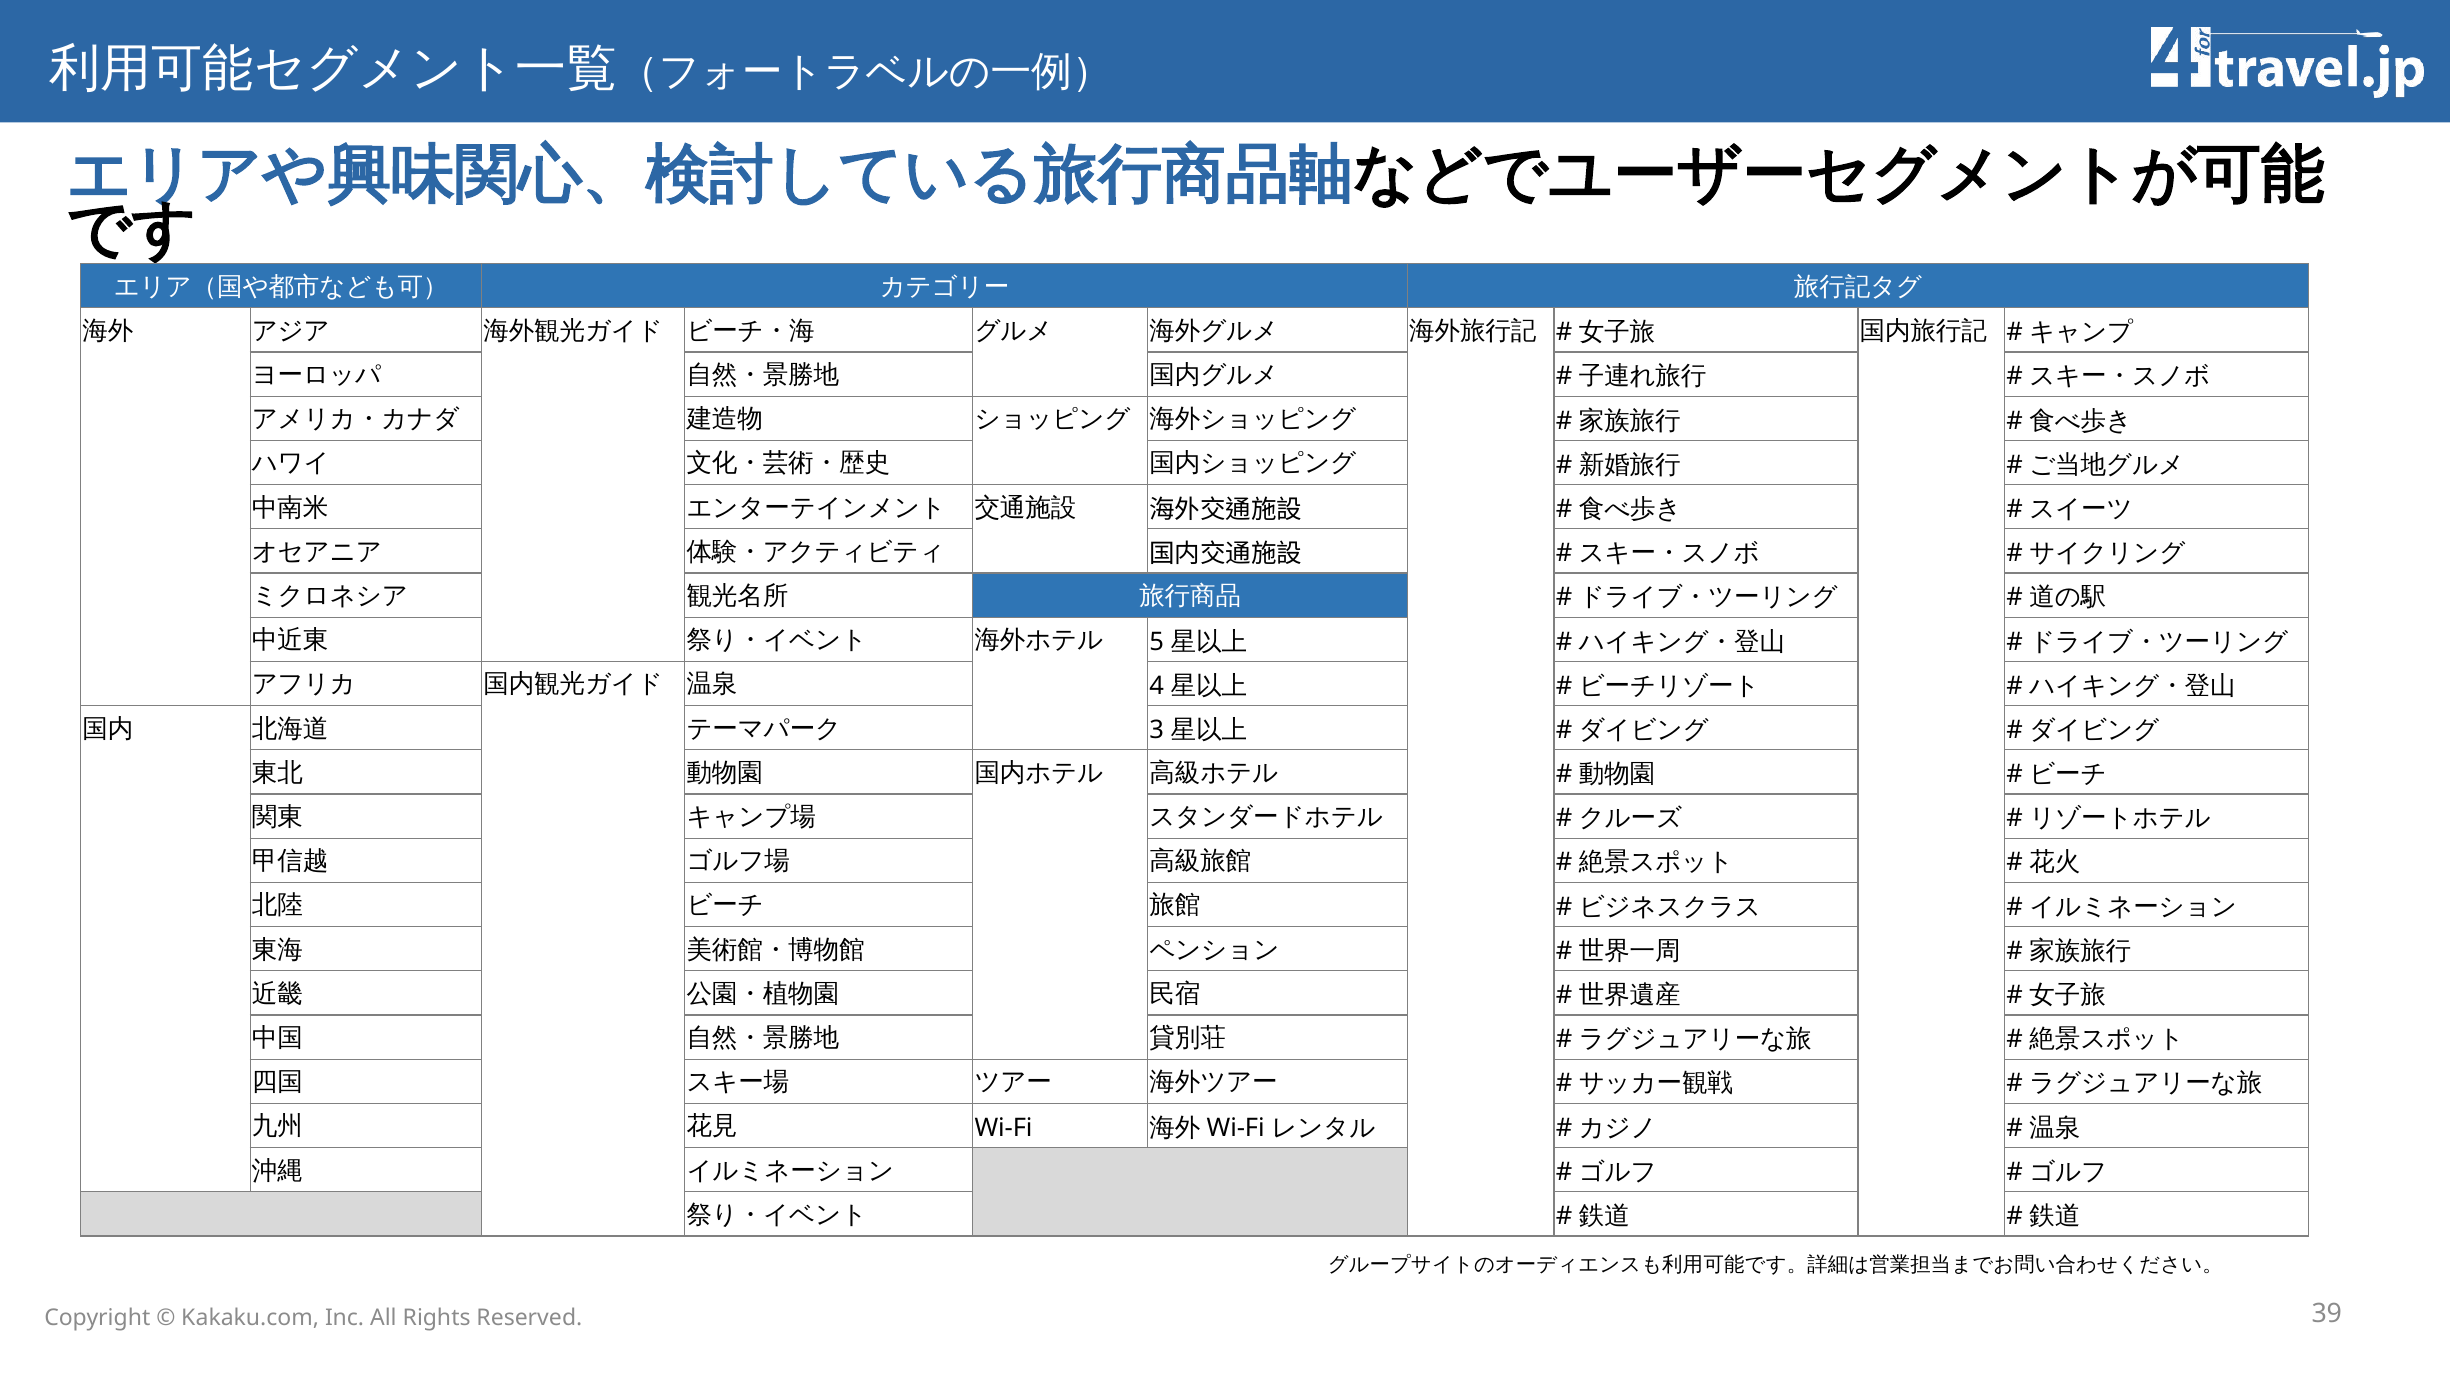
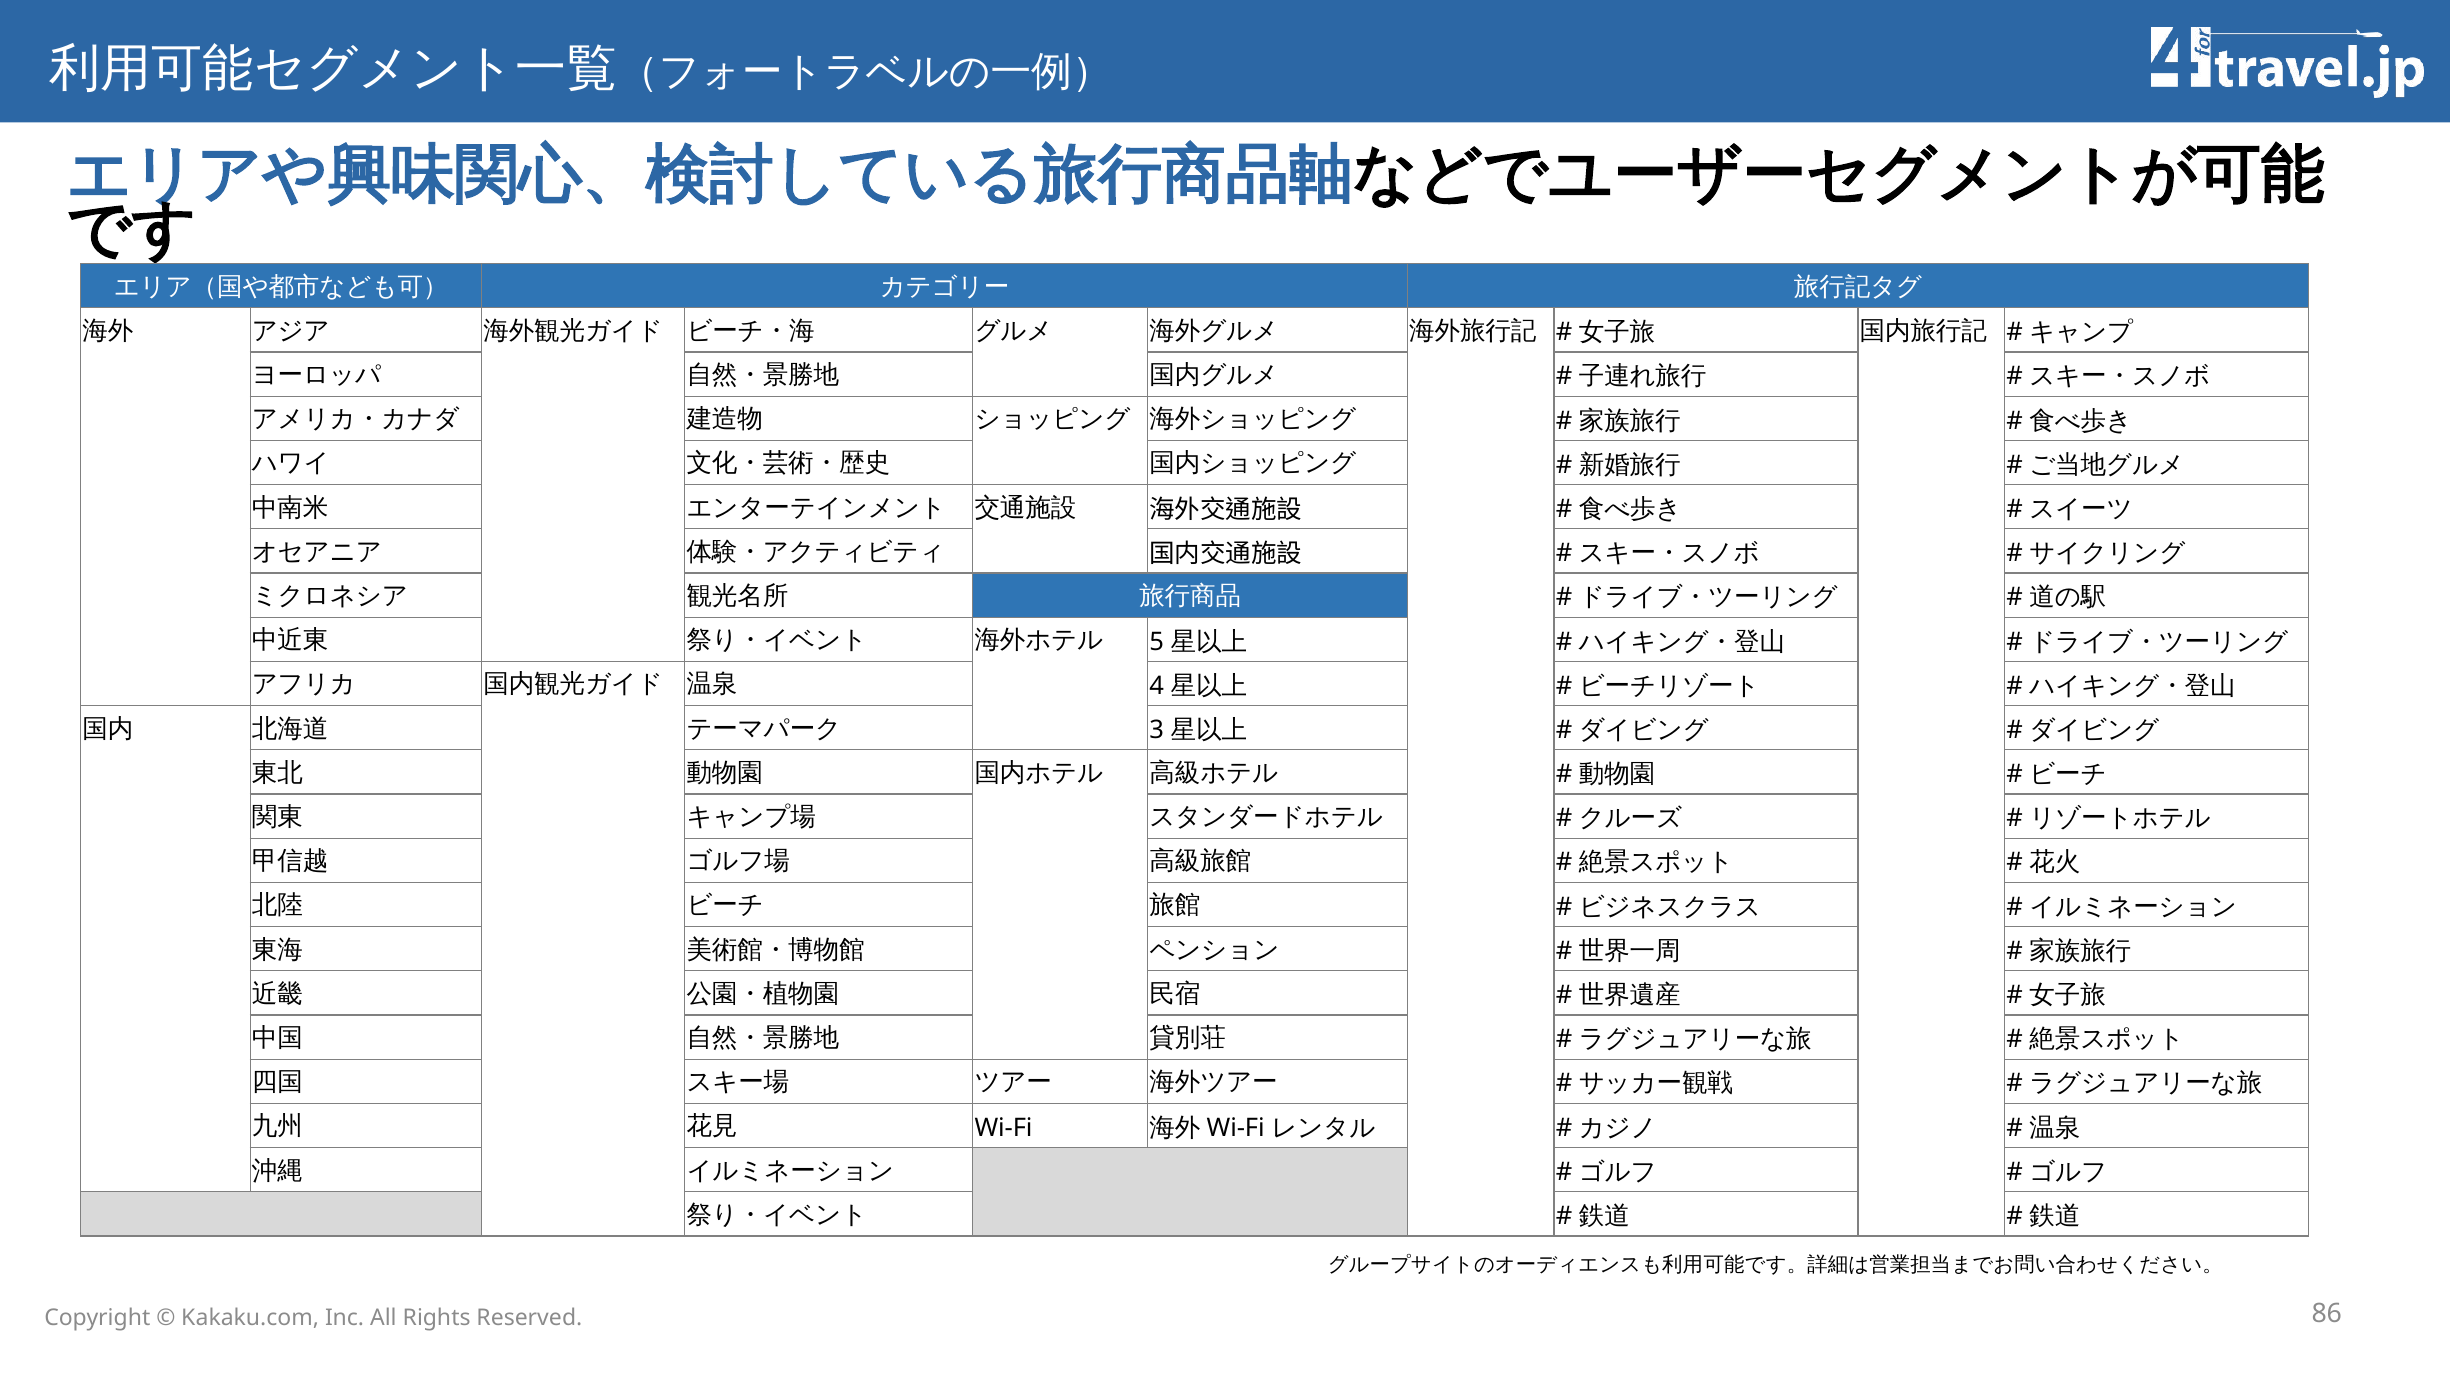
39: 39 -> 86 (2327, 1314)
